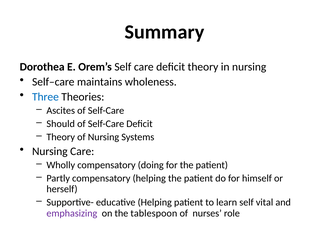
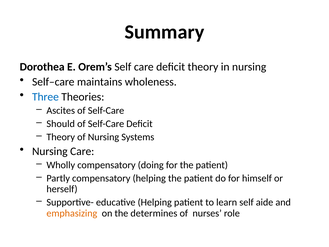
vital: vital -> aide (265, 202)
emphasizing colour: purple -> orange (72, 213)
tablespoon: tablespoon -> determines (154, 213)
